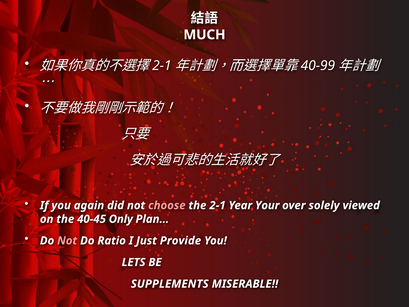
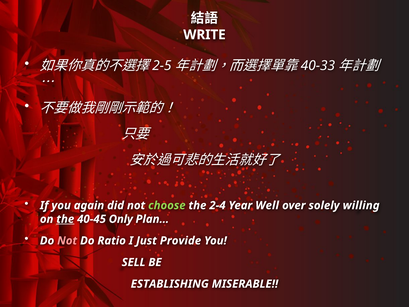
MUCH: MUCH -> WRITE (204, 35)
2-1: 2-1 -> 2-5 (162, 66)
40-99: 40-99 -> 40-33 (318, 66)
choose colour: pink -> light green (167, 205)
the 2-1: 2-1 -> 2-4 (217, 205)
Your: Your -> Well (267, 205)
viewed: viewed -> willing (361, 205)
the underline: none -> present (65, 219)
LETS: LETS -> SELL (134, 262)
SUPPLEMENTS: SUPPLEMENTS -> ESTABLISHING (170, 284)
